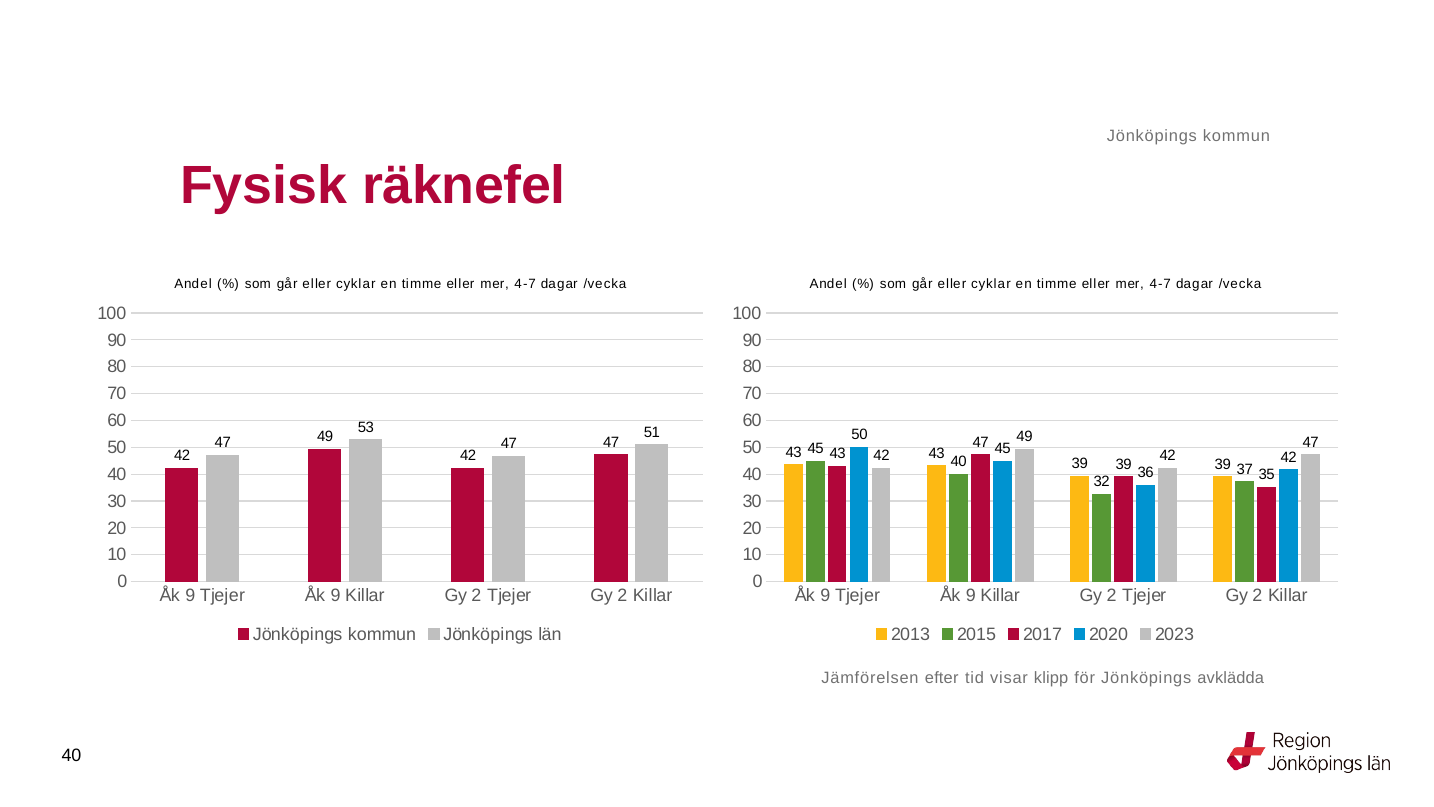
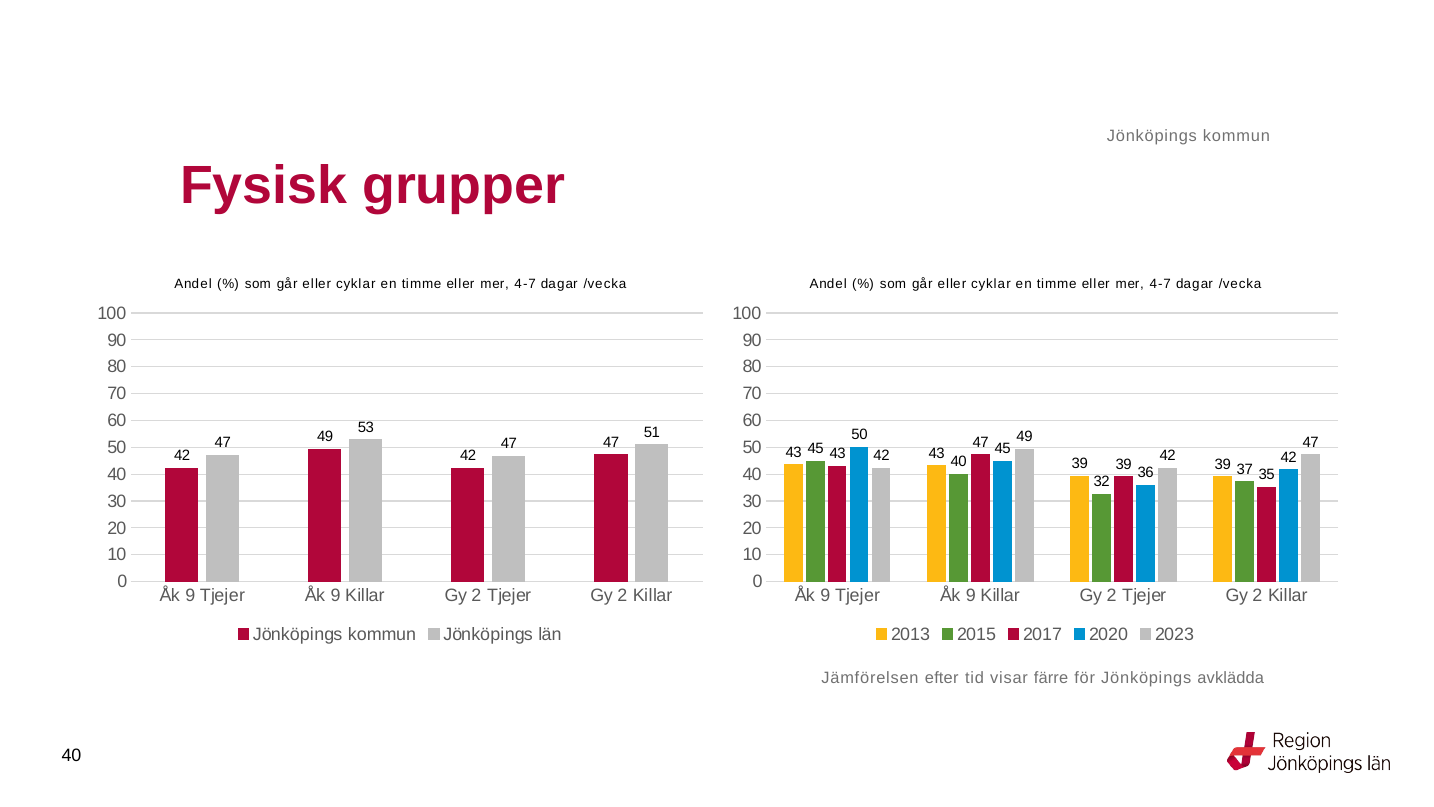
räknefel: räknefel -> grupper (464, 186)
klipp: klipp -> färre (1051, 678)
